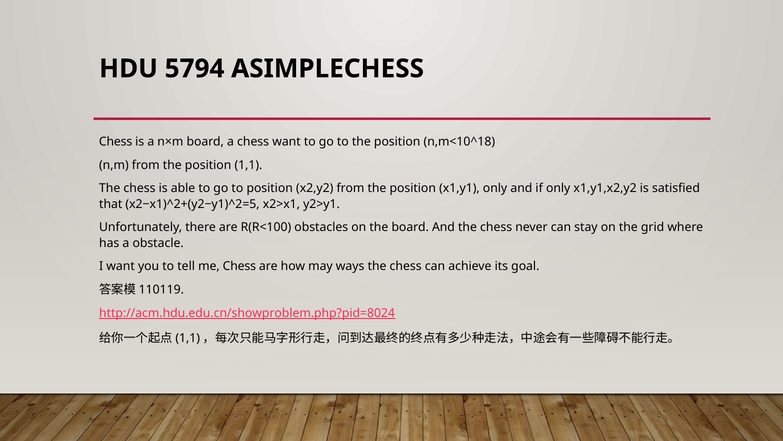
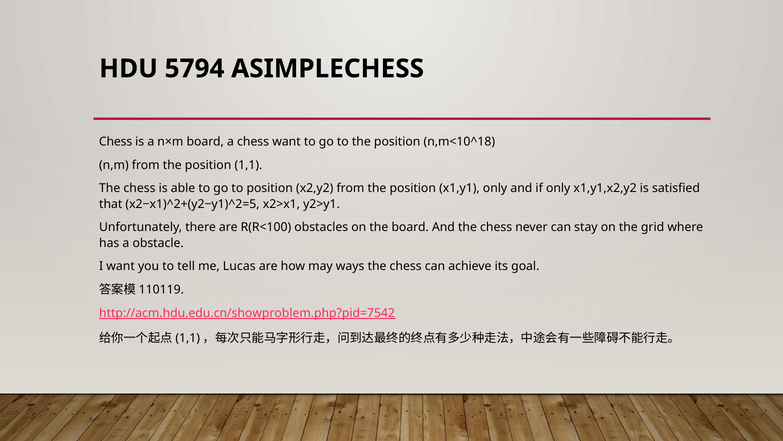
me Chess: Chess -> Lucas (239, 266)
http://acm.hdu.edu.cn/showproblem.php?pid=8024: http://acm.hdu.edu.cn/showproblem.php?pid=8024 -> http://acm.hdu.edu.cn/showproblem.php?pid=7542 (247, 313)
